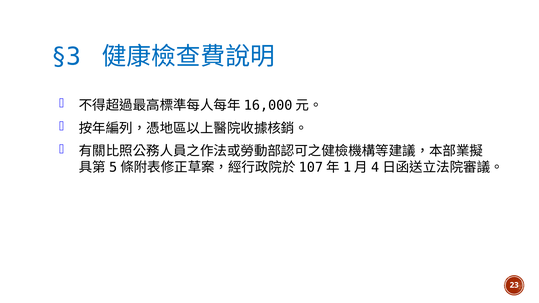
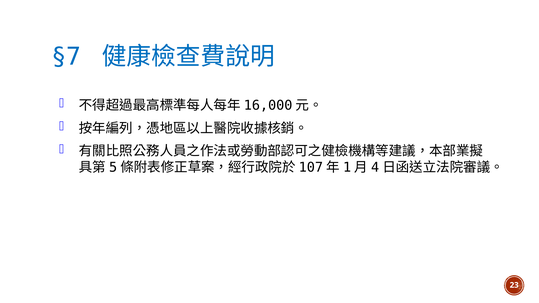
§3: §3 -> §7 (66, 57)
